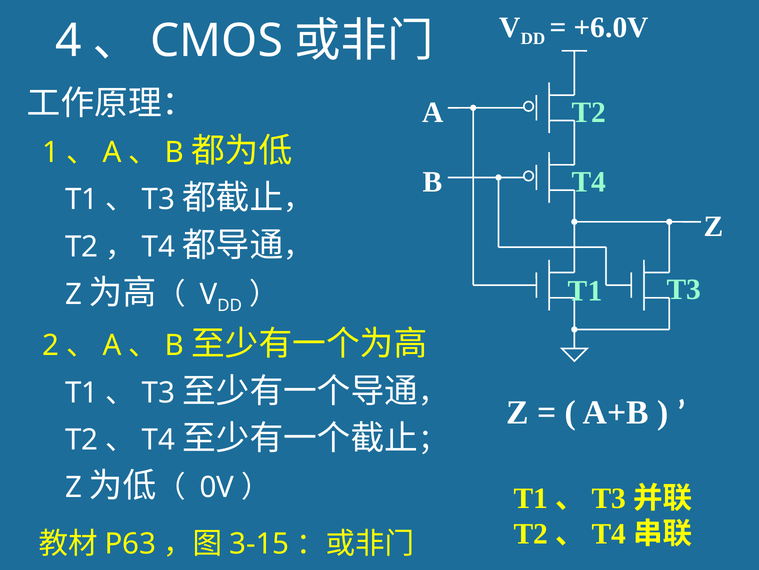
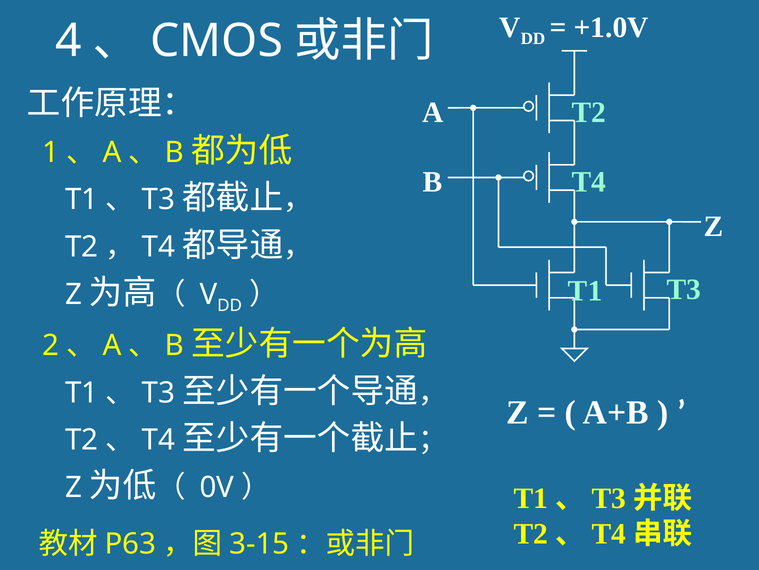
+6.0V: +6.0V -> +1.0V (611, 27)
